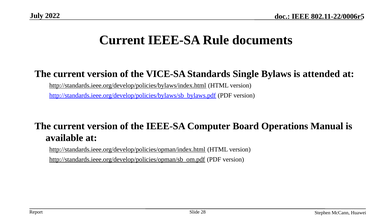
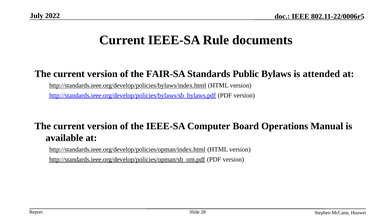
VICE-SA: VICE-SA -> FAIR-SA (166, 74)
Single: Single -> Public (246, 74)
